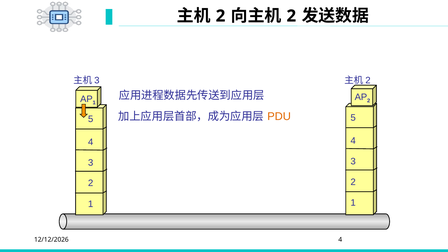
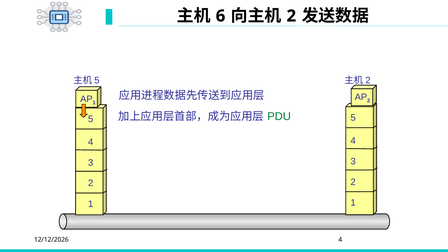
2: 2 -> 6 (221, 16)
3: 3 -> 5 (97, 80)
PDU colour: orange -> green (279, 116)
